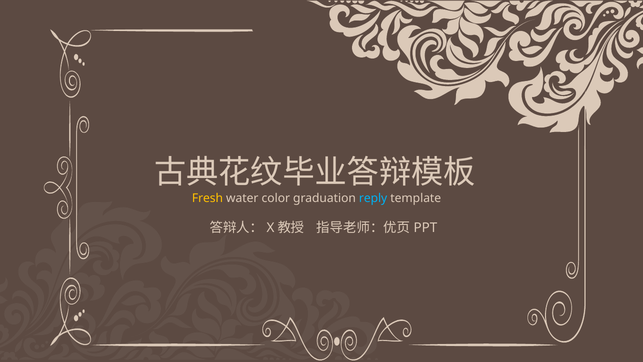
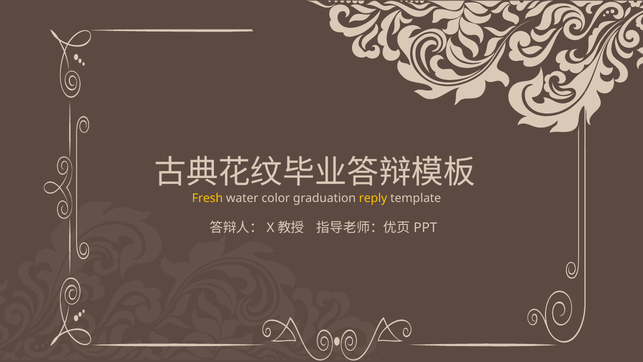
reply colour: light blue -> yellow (373, 198)
